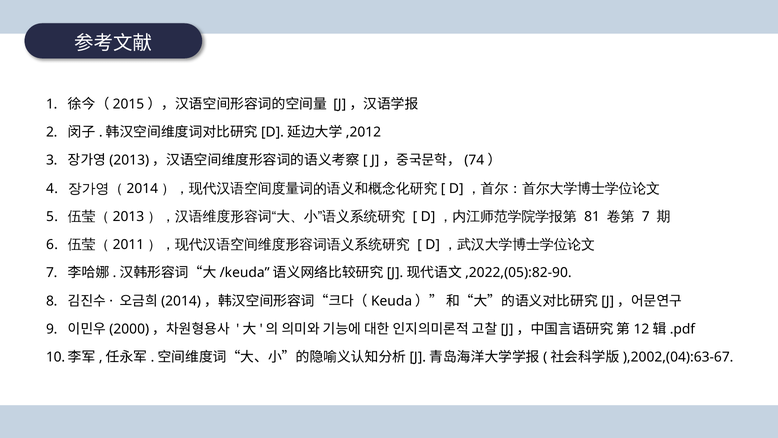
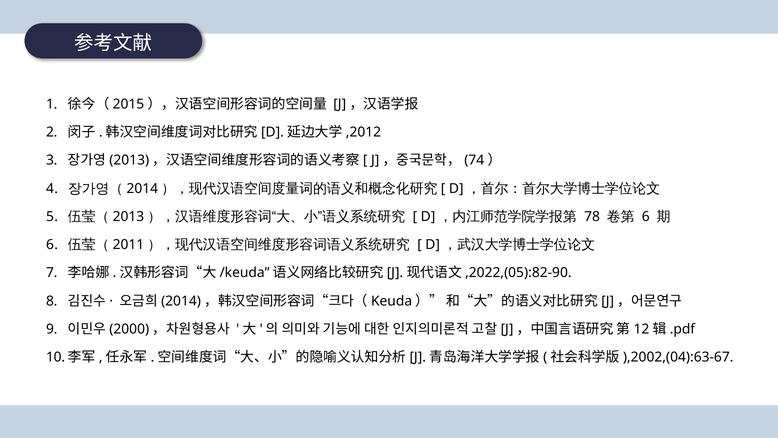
81: 81 -> 78 (592, 216)
7: 7 -> 6 (646, 216)
